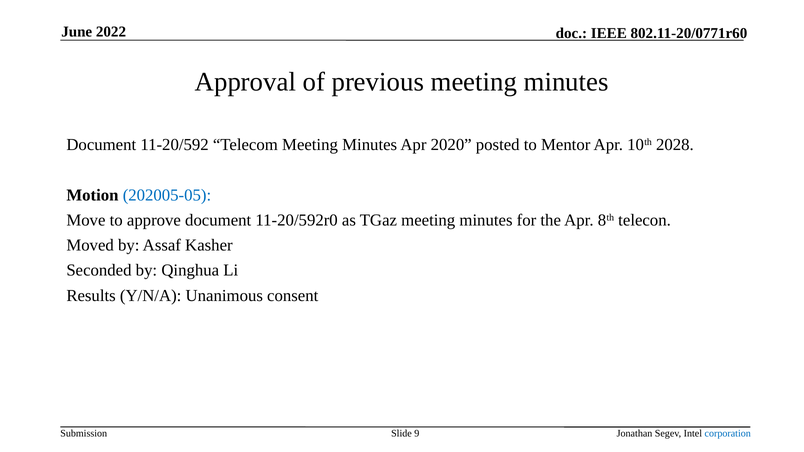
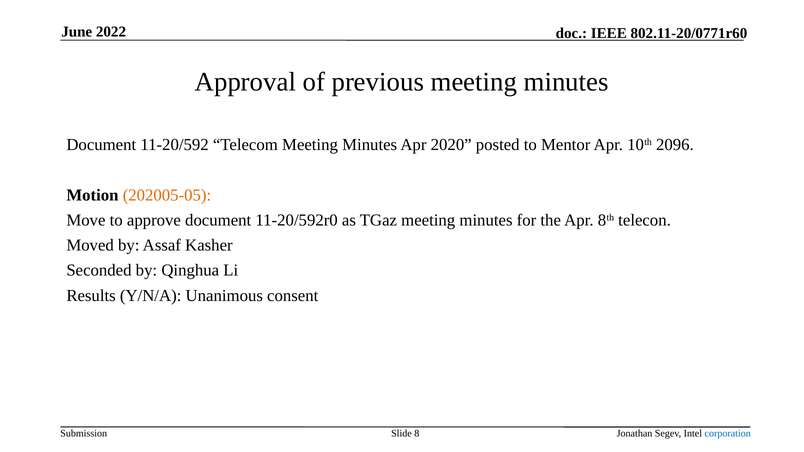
2028: 2028 -> 2096 (675, 145)
202005-05 colour: blue -> orange (167, 195)
9: 9 -> 8 (417, 434)
